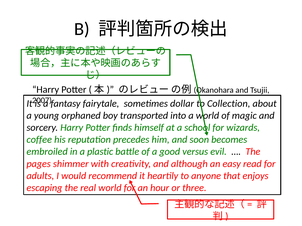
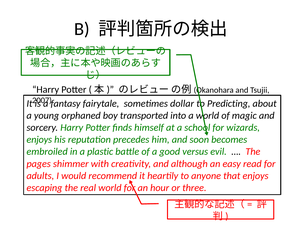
Collection: Collection -> Predicting (229, 104)
coffee: coffee -> enjoys (39, 140)
